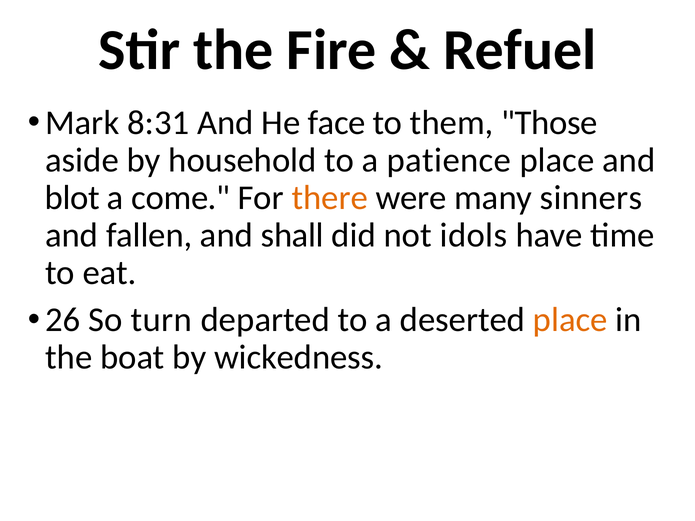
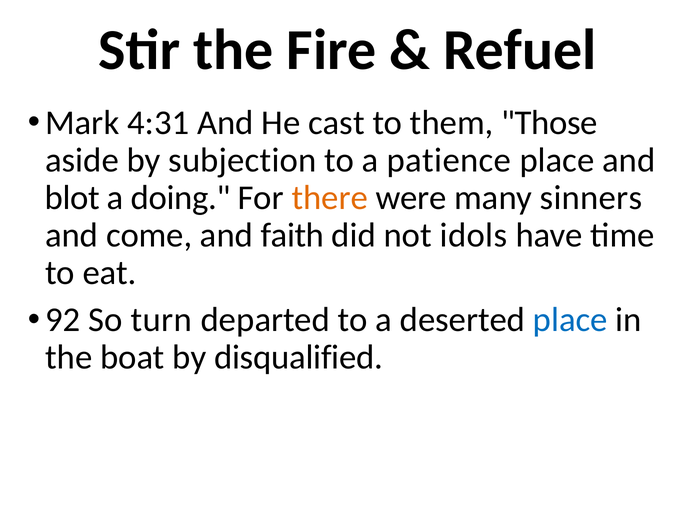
8:31: 8:31 -> 4:31 (158, 123)
face: face -> cast (336, 123)
household: household -> subjection (242, 160)
come: come -> doing (181, 198)
fallen: fallen -> come (149, 235)
shall: shall -> faith (292, 235)
26: 26 -> 92 (63, 320)
place colour: orange -> blue (570, 320)
wickedness: wickedness -> disqualified (299, 358)
